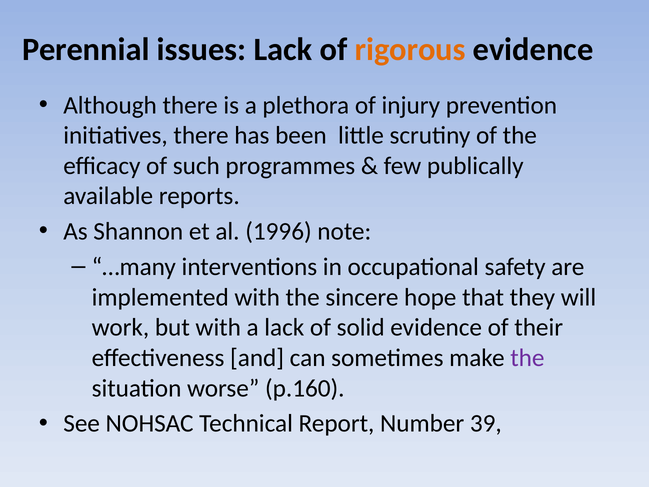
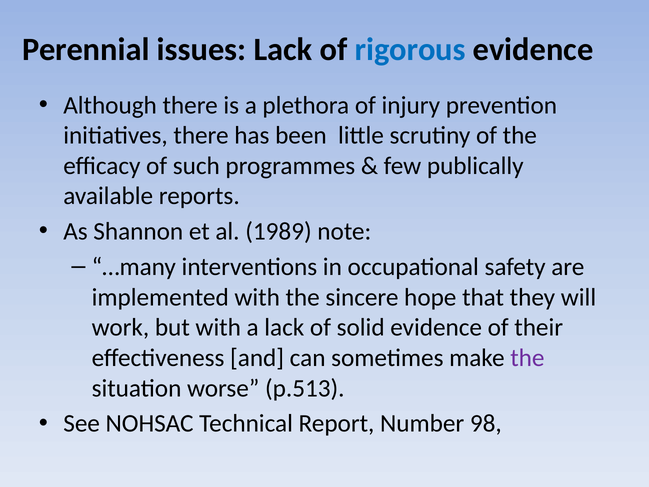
rigorous colour: orange -> blue (410, 49)
1996: 1996 -> 1989 (278, 231)
p.160: p.160 -> p.513 (305, 388)
39: 39 -> 98 (486, 423)
